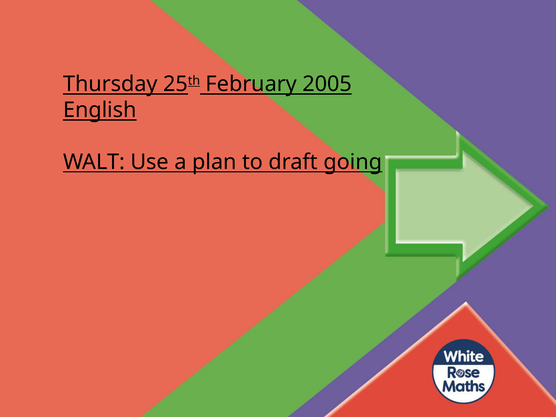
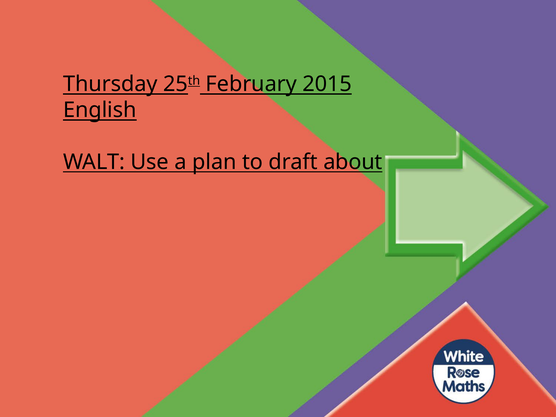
2005: 2005 -> 2015 (327, 84)
going: going -> about (353, 162)
